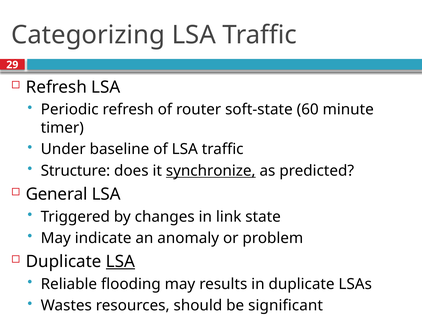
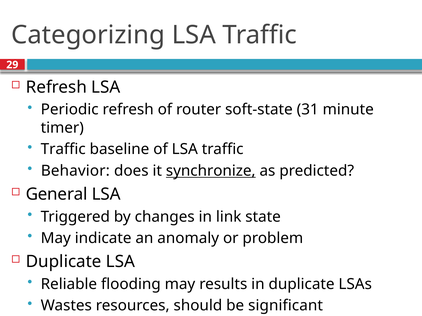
60: 60 -> 31 (308, 110)
Under: Under -> Traffic (63, 150)
Structure: Structure -> Behavior (75, 171)
LSA underline: present -> none (120, 262)
